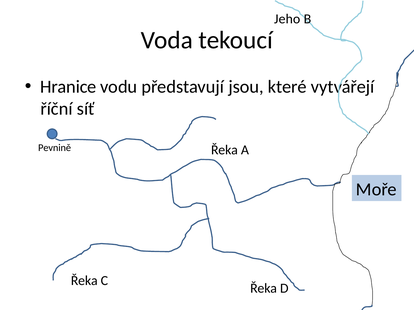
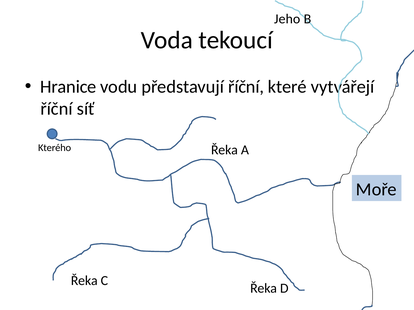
představují jsou: jsou -> říční (246, 87)
Pevnině: Pevnině -> Kterého (55, 148)
